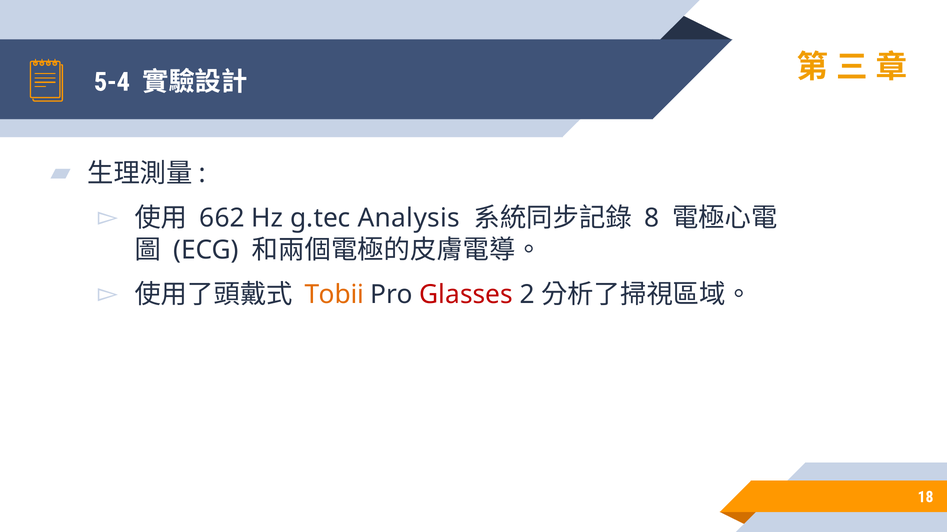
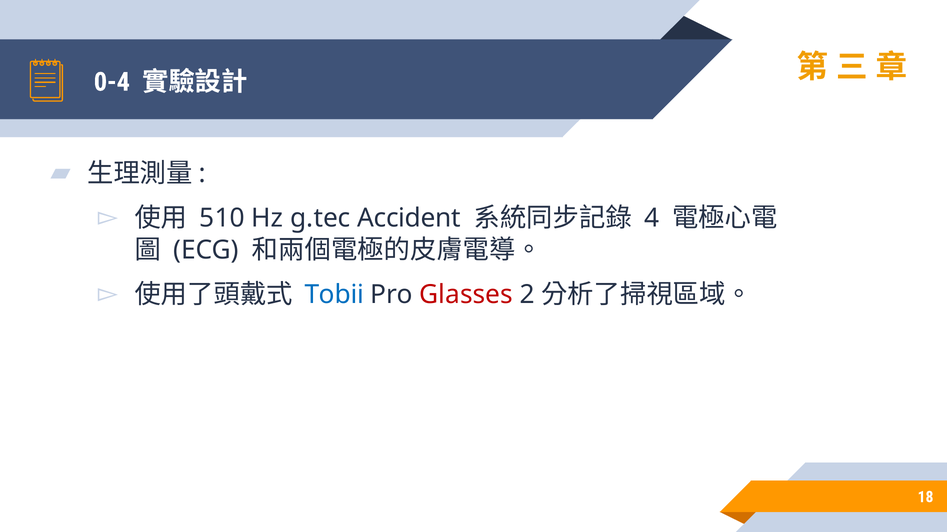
5-4: 5-4 -> 0-4 (112, 82)
662: 662 -> 510 (222, 219)
Analysis: Analysis -> Accident (409, 219)
8: 8 -> 4 (652, 219)
Tobii colour: orange -> blue (334, 295)
